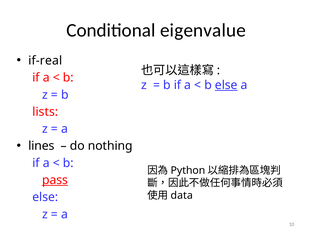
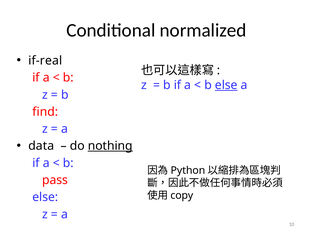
eigenvalue: eigenvalue -> normalized (203, 30)
lists: lists -> find (45, 112)
lines: lines -> data (41, 146)
nothing underline: none -> present (110, 146)
pass underline: present -> none (55, 180)
data: data -> copy (182, 195)
